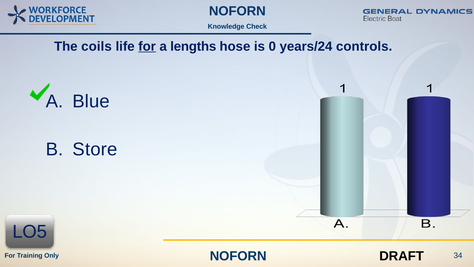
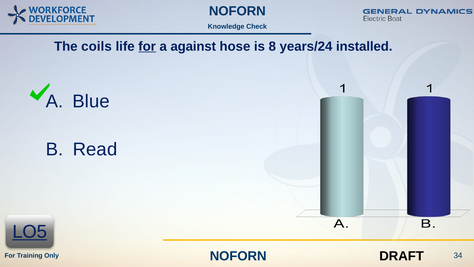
lengths: lengths -> against (193, 46)
0: 0 -> 8 (272, 46)
controls: controls -> installed (364, 46)
Store: Store -> Read (95, 149)
LO5 underline: none -> present (30, 231)
